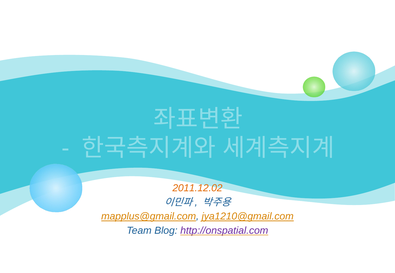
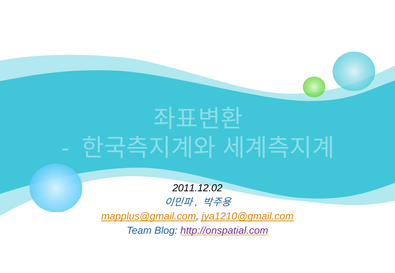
2011.12.02 colour: orange -> black (197, 188)
